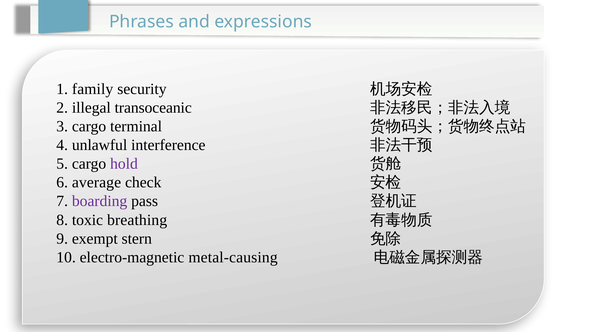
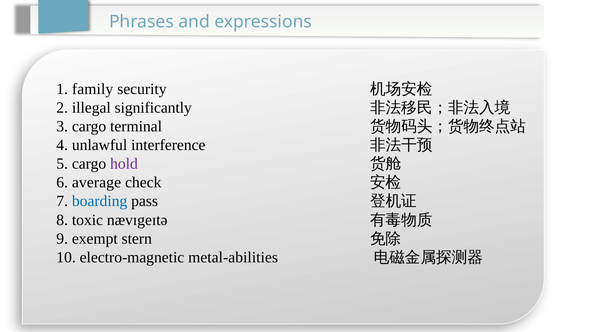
transoceanic: transoceanic -> significantly (153, 108)
boarding colour: purple -> blue (100, 202)
breathing: breathing -> nævɪgeɪtə (137, 220)
metal-causing: metal-causing -> metal-abilities (233, 258)
